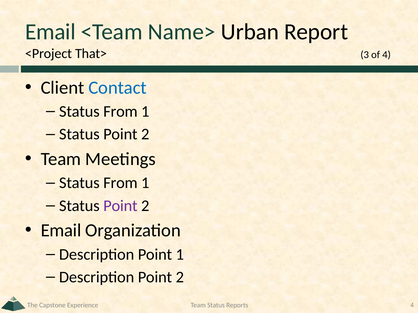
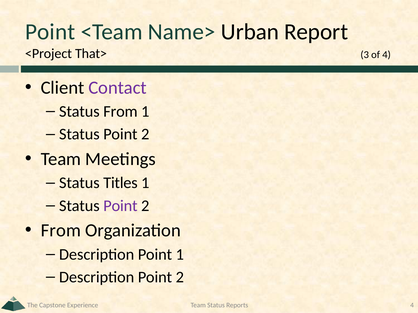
Email: Email -> Point (50, 32)
Contact colour: blue -> purple (118, 88)
From: From -> Titles (120, 183)
Email: Email -> From (61, 231)
